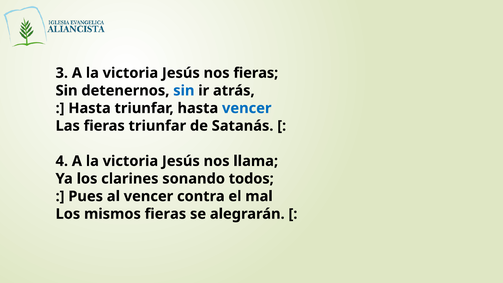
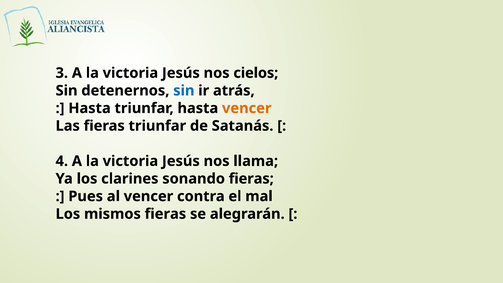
nos fieras: fieras -> cielos (256, 73)
vencer colour: blue -> orange (247, 108)
sonando todos: todos -> fieras (251, 179)
